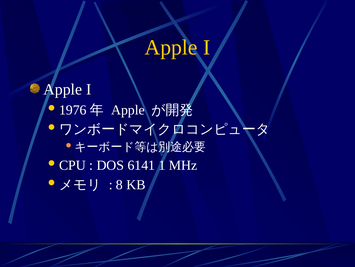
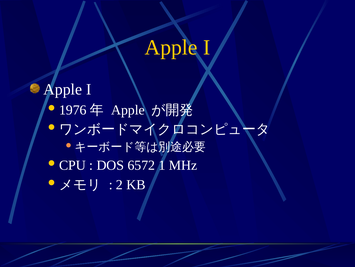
6141: 6141 -> 6572 (141, 165)
8: 8 -> 2 (119, 184)
